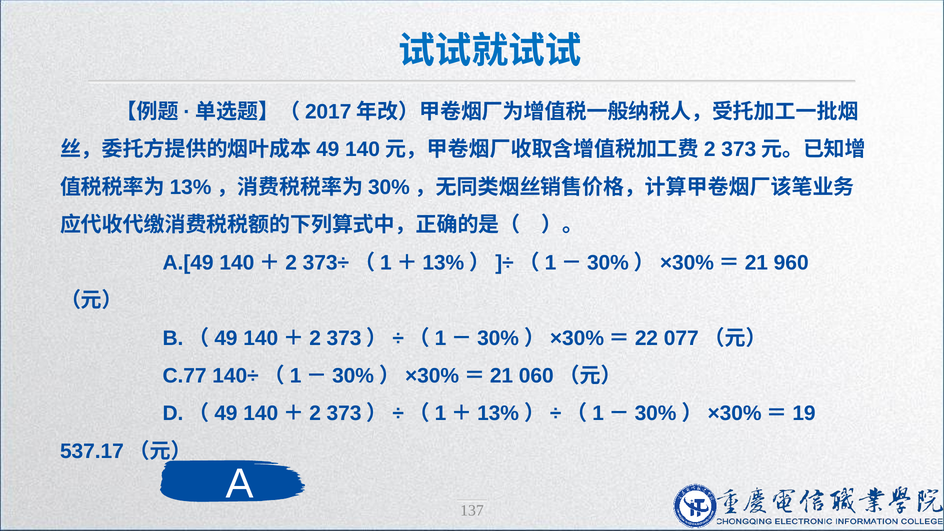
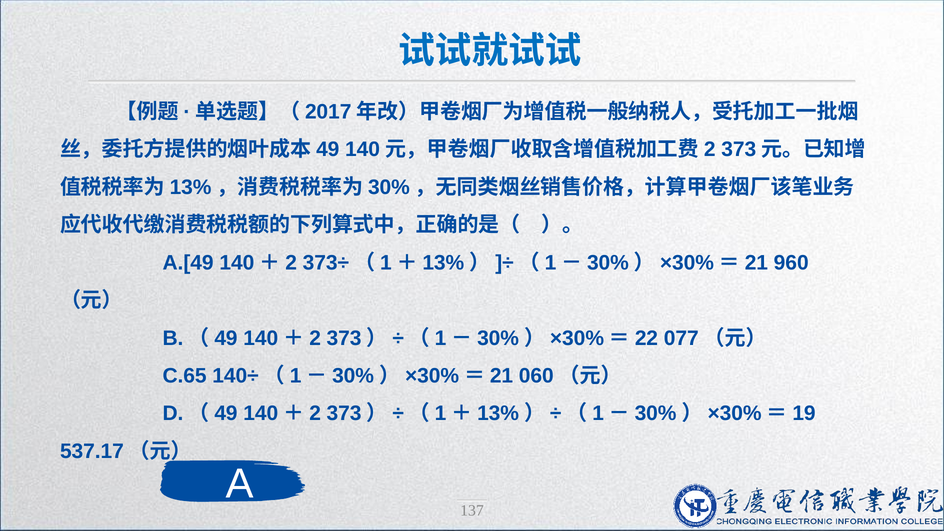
C.77: C.77 -> C.65 (185, 376)
